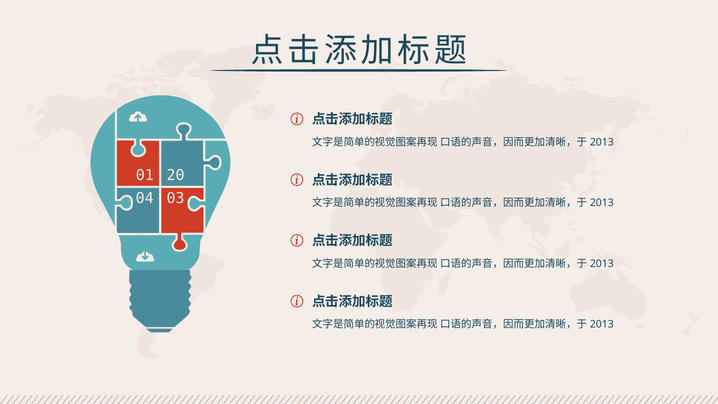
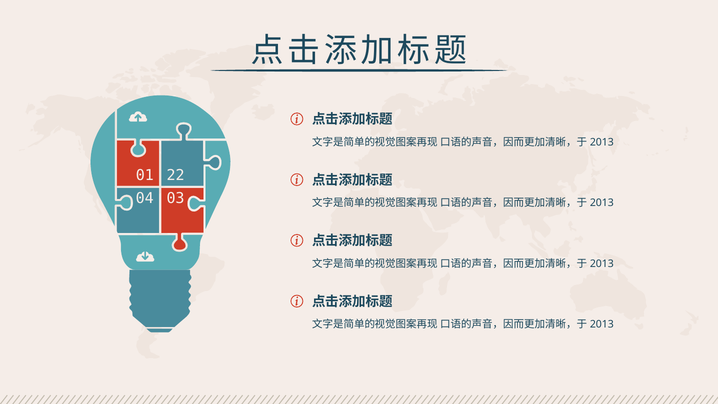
20: 20 -> 22 (176, 175)
